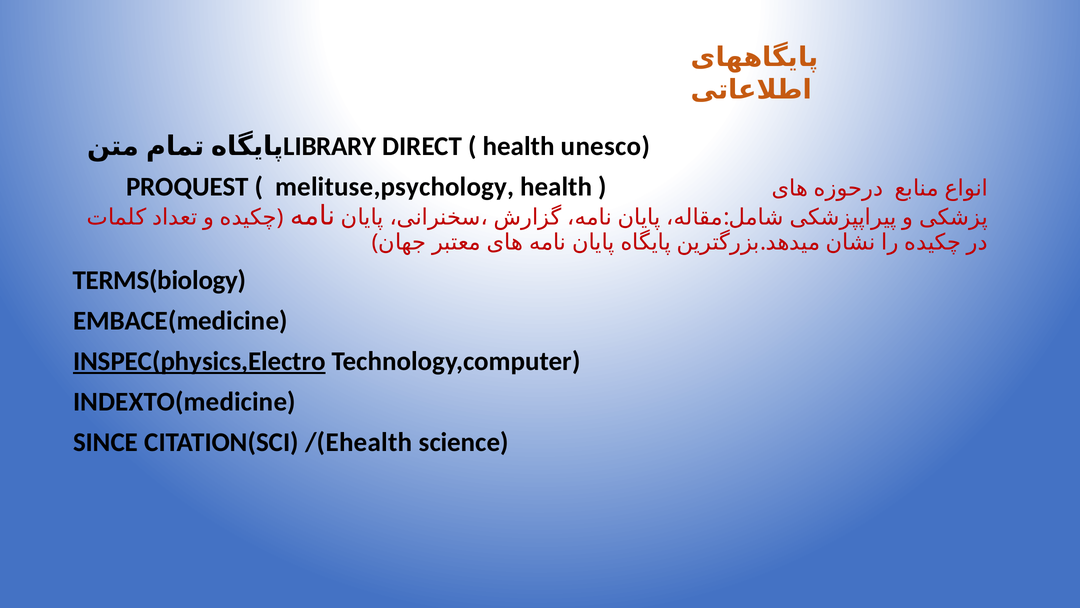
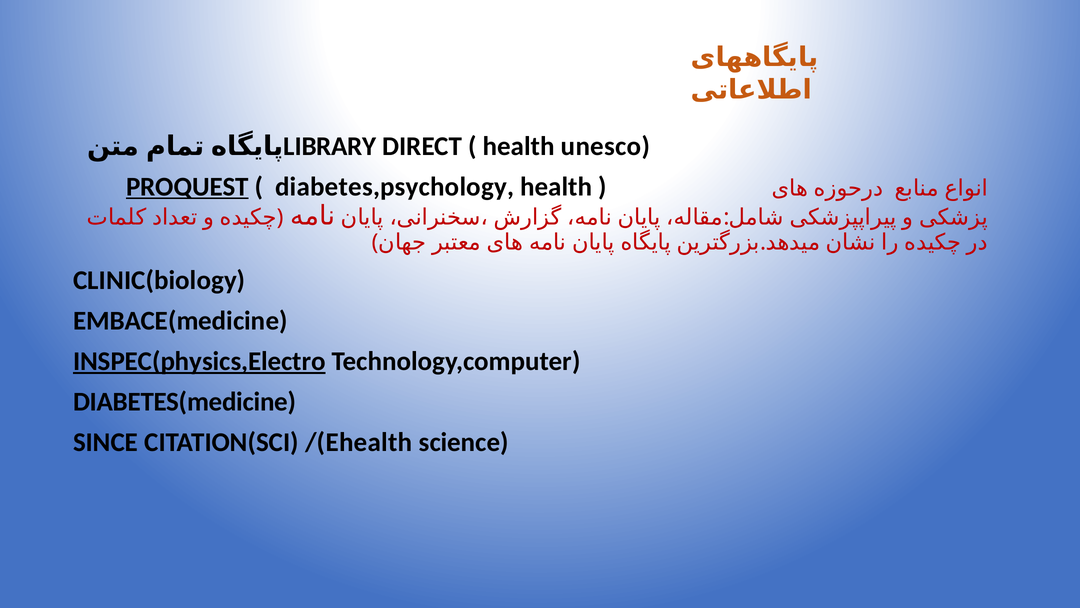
PROQUEST underline: none -> present (187, 186)
melituse,psychology: melituse,psychology -> diabetes,psychology (395, 186)
TERMS(biology: TERMS(biology -> CLINIC(biology (159, 280)
INDEXTO(medicine: INDEXTO(medicine -> DIABETES(medicine (185, 402)
